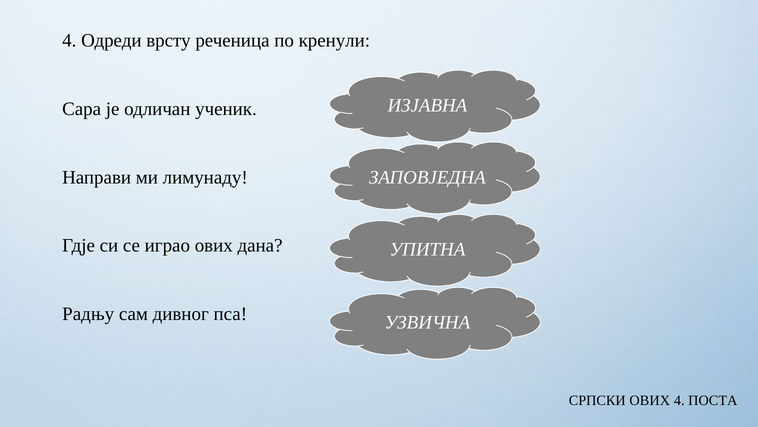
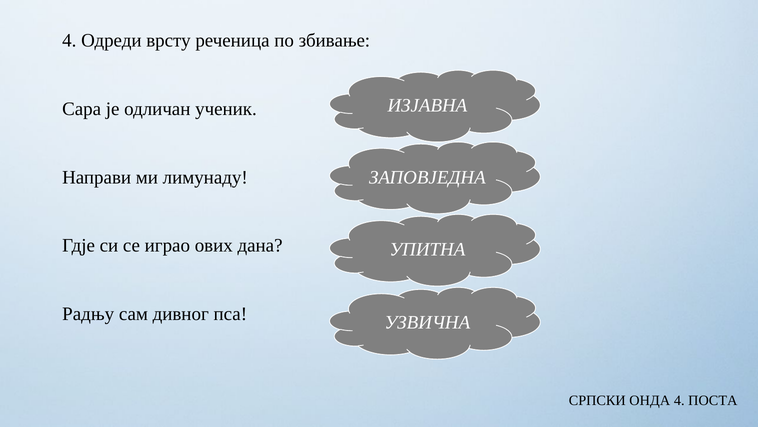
кренули: кренули -> збивање (334, 41)
СРПСКИ ОВИХ: ОВИХ -> ОНДА (650, 400)
